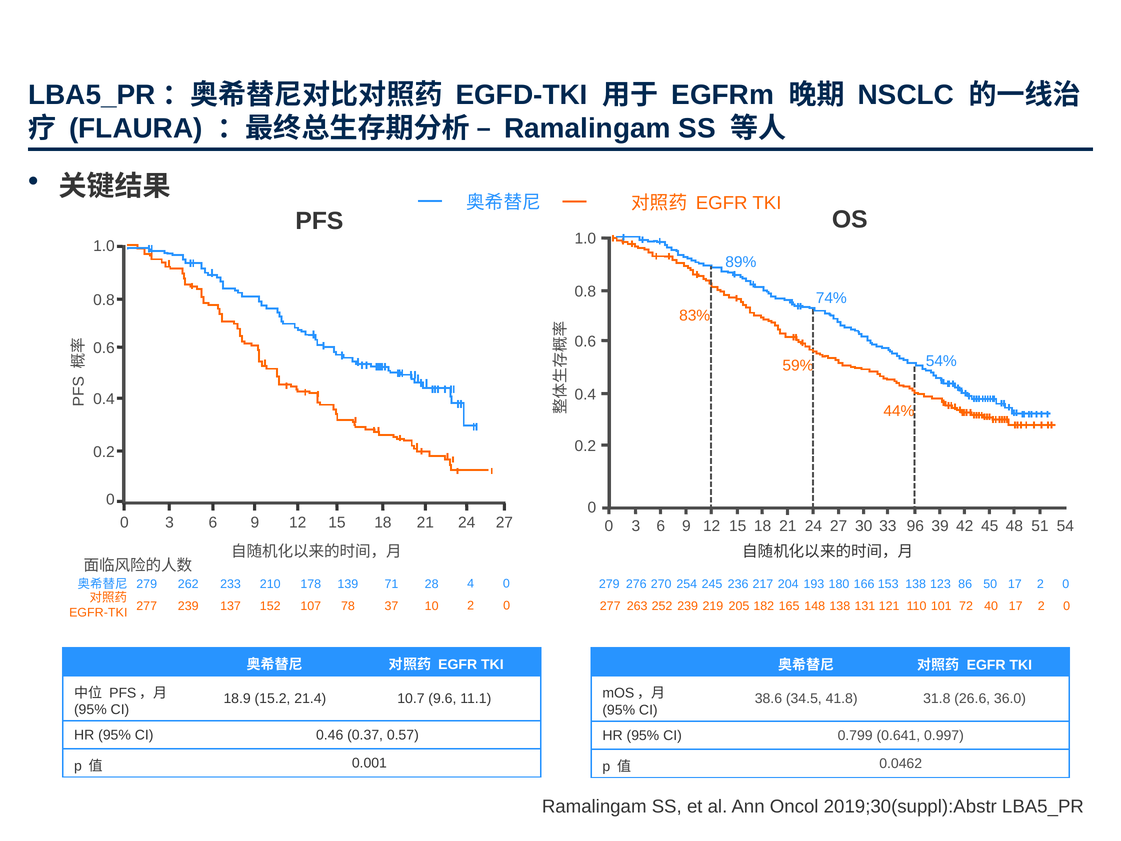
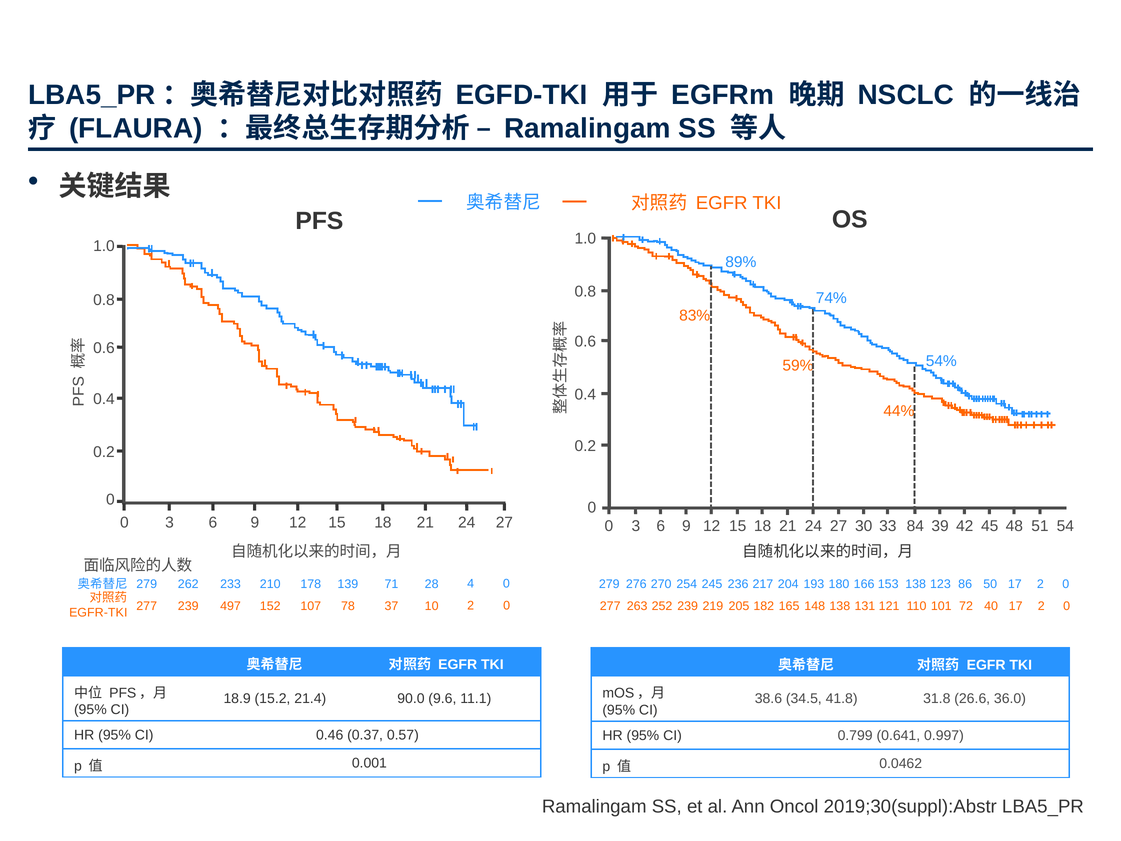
96: 96 -> 84 (915, 526)
137: 137 -> 497 (231, 606)
10.7: 10.7 -> 90.0 (411, 698)
